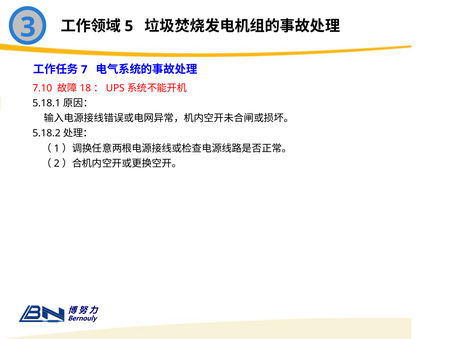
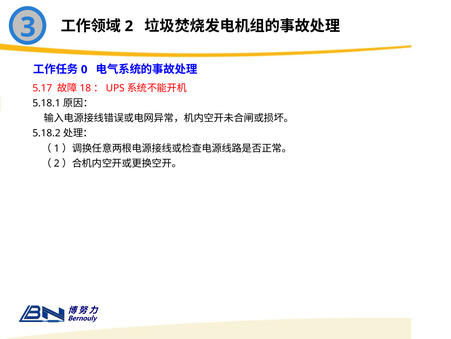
5: 5 -> 2 (129, 26)
7: 7 -> 0 (84, 69)
7.10: 7.10 -> 5.17 (42, 88)
